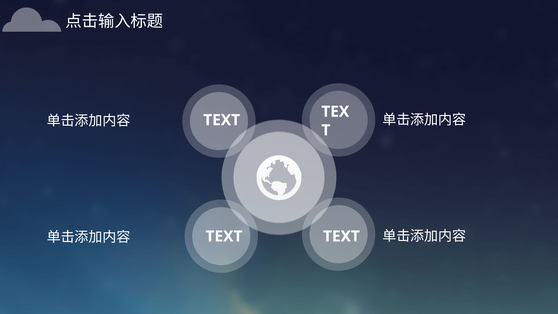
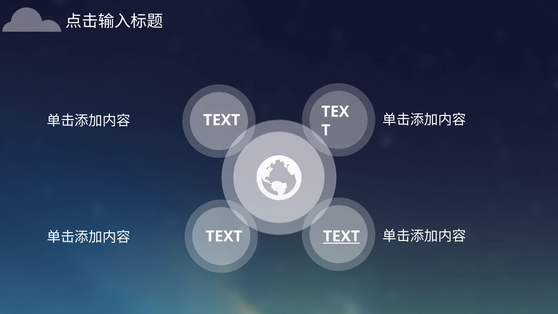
TEXT underline: none -> present (341, 236)
